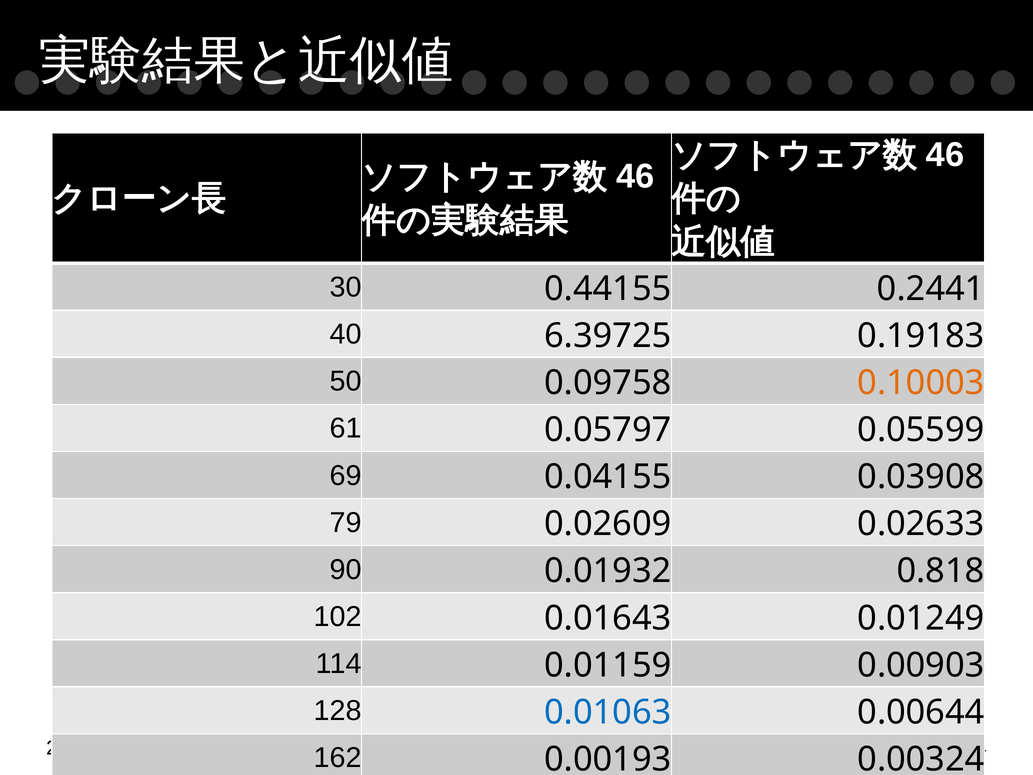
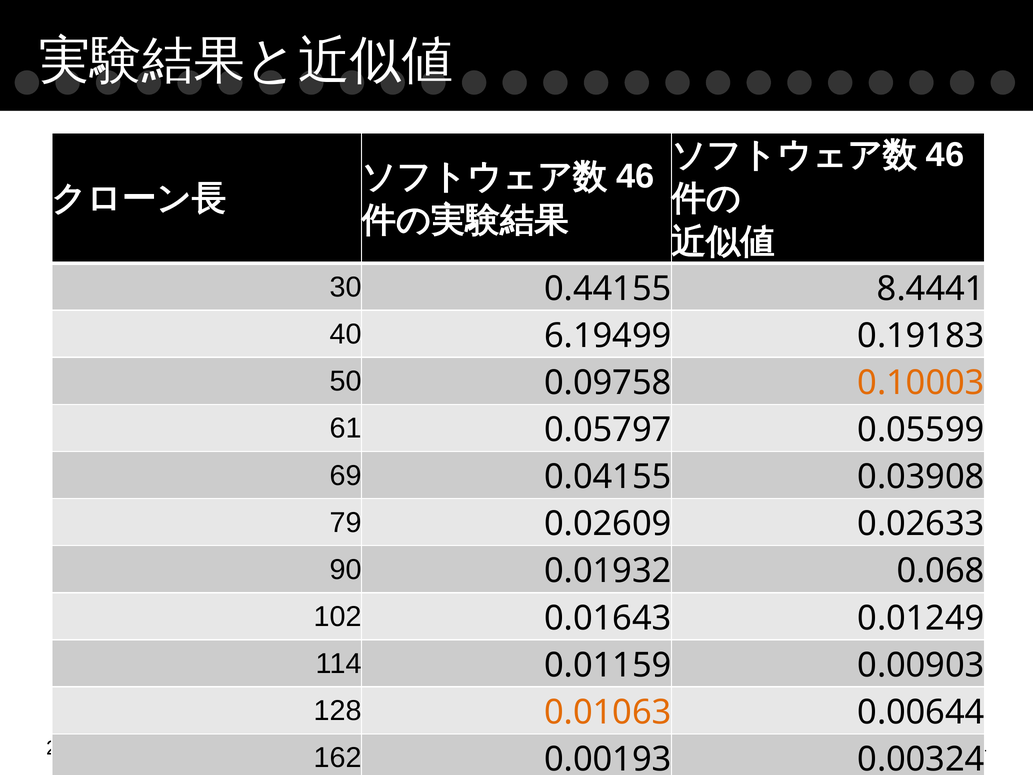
0.2441: 0.2441 -> 8.4441 (931, 289)
6.39725: 6.39725 -> 6.19499 (608, 336)
0.818: 0.818 -> 0.068 (941, 571)
0.01063 colour: blue -> orange (608, 712)
